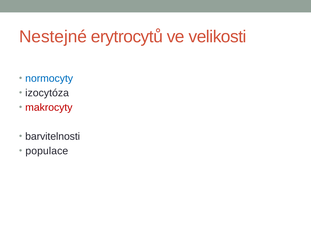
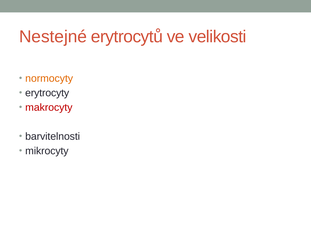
normocyty colour: blue -> orange (49, 79)
izocytóza: izocytóza -> erytrocyty (47, 93)
populace: populace -> mikrocyty (47, 151)
